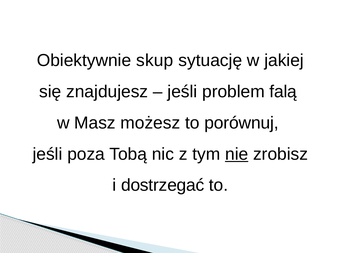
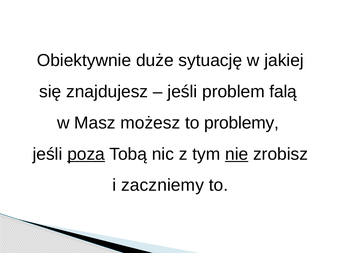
skup: skup -> duże (155, 61)
porównuj: porównuj -> problemy (242, 123)
poza underline: none -> present (86, 154)
dostrzegać: dostrzegać -> zaczniemy (163, 186)
